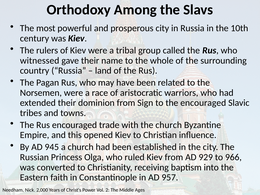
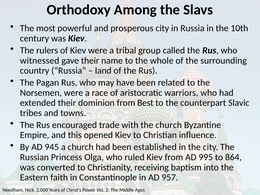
Sign: Sign -> Best (145, 103)
the encouraged: encouraged -> counterpart (203, 103)
929: 929 -> 995 (206, 157)
966: 966 -> 864 (233, 157)
